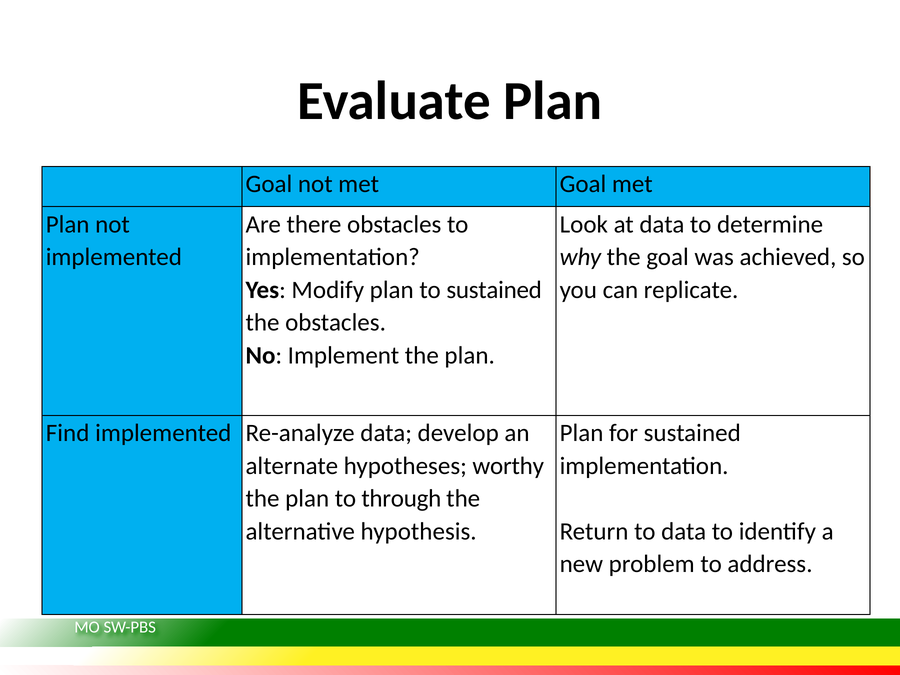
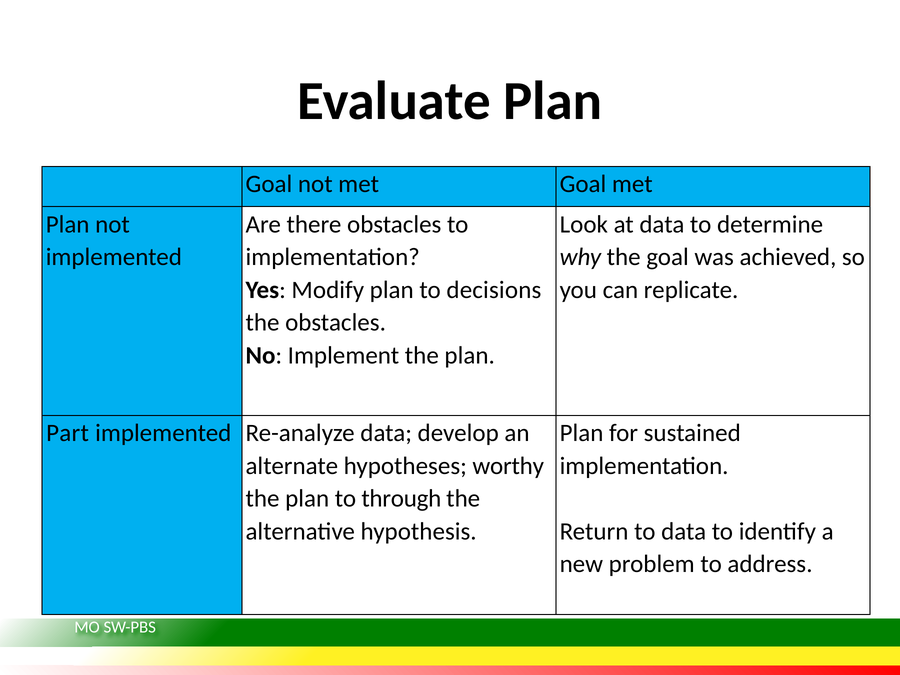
to sustained: sustained -> decisions (494, 290)
Find: Find -> Part (68, 433)
